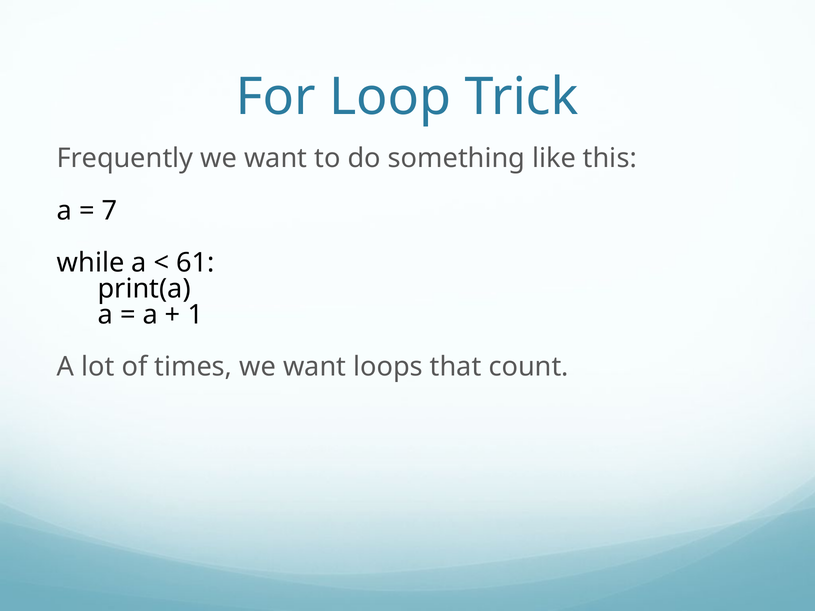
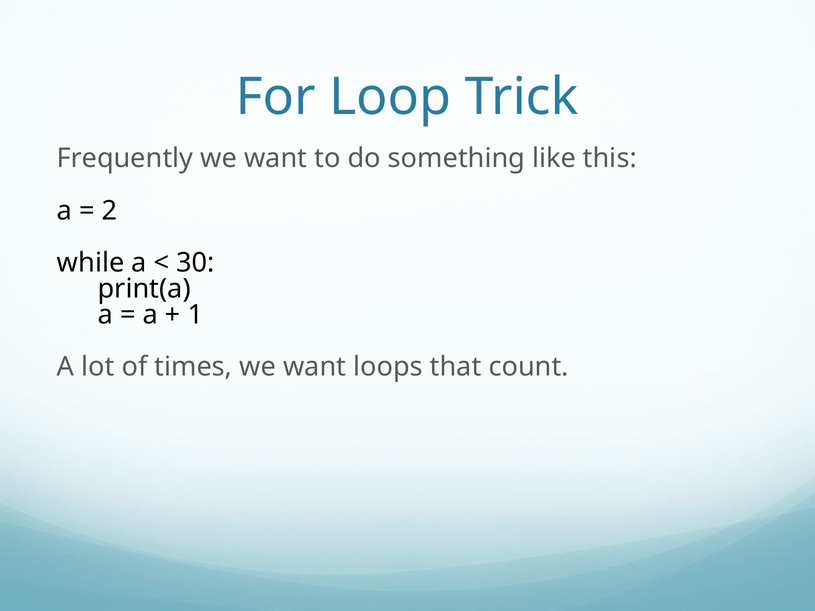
7: 7 -> 2 (110, 211)
61: 61 -> 30 (196, 263)
